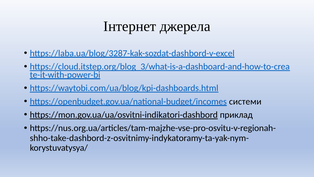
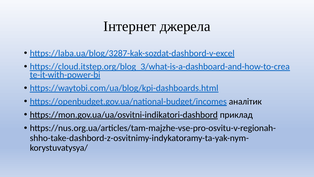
системи: системи -> аналітик (245, 101)
